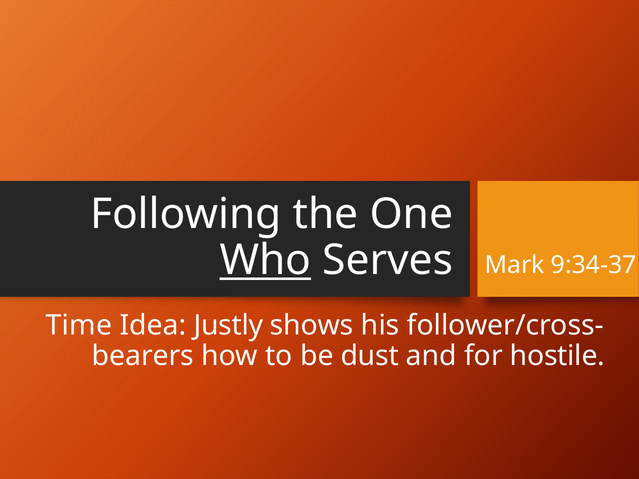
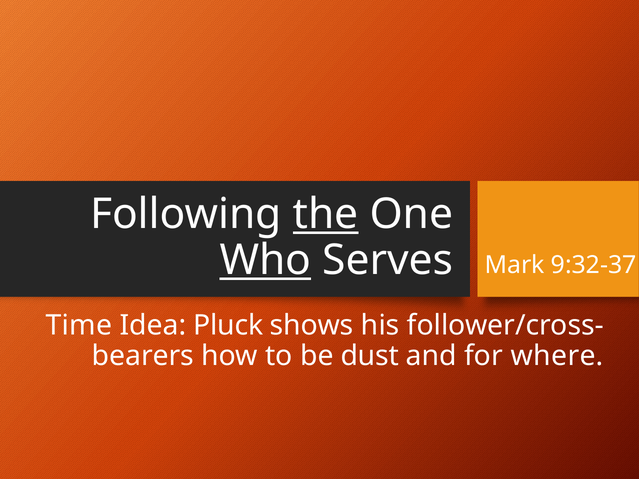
the underline: none -> present (326, 215)
9:34-37: 9:34-37 -> 9:32-37 (594, 265)
Justly: Justly -> Pluck (228, 325)
hostile: hostile -> where (557, 356)
